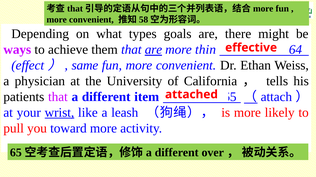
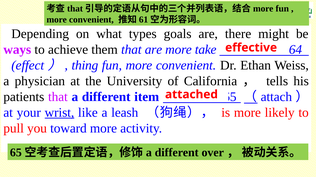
58: 58 -> 61 (144, 20)
are underline: present -> none (153, 50)
thin: thin -> take (206, 50)
same: same -> thing (85, 66)
